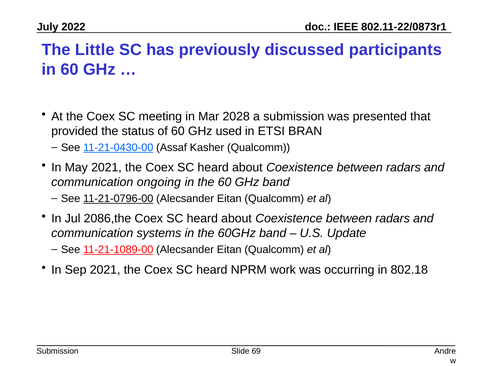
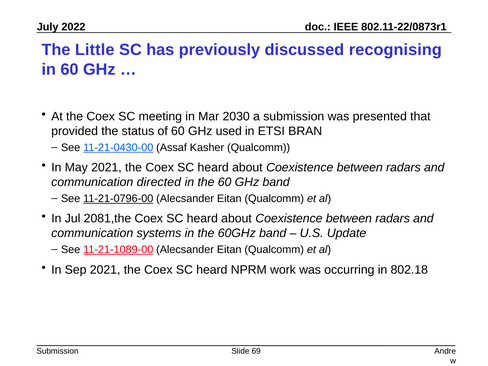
participants: participants -> recognising (395, 50)
2028: 2028 -> 2030 (236, 116)
ongoing: ongoing -> directed (159, 182)
2086,the: 2086,the -> 2081,the (107, 219)
